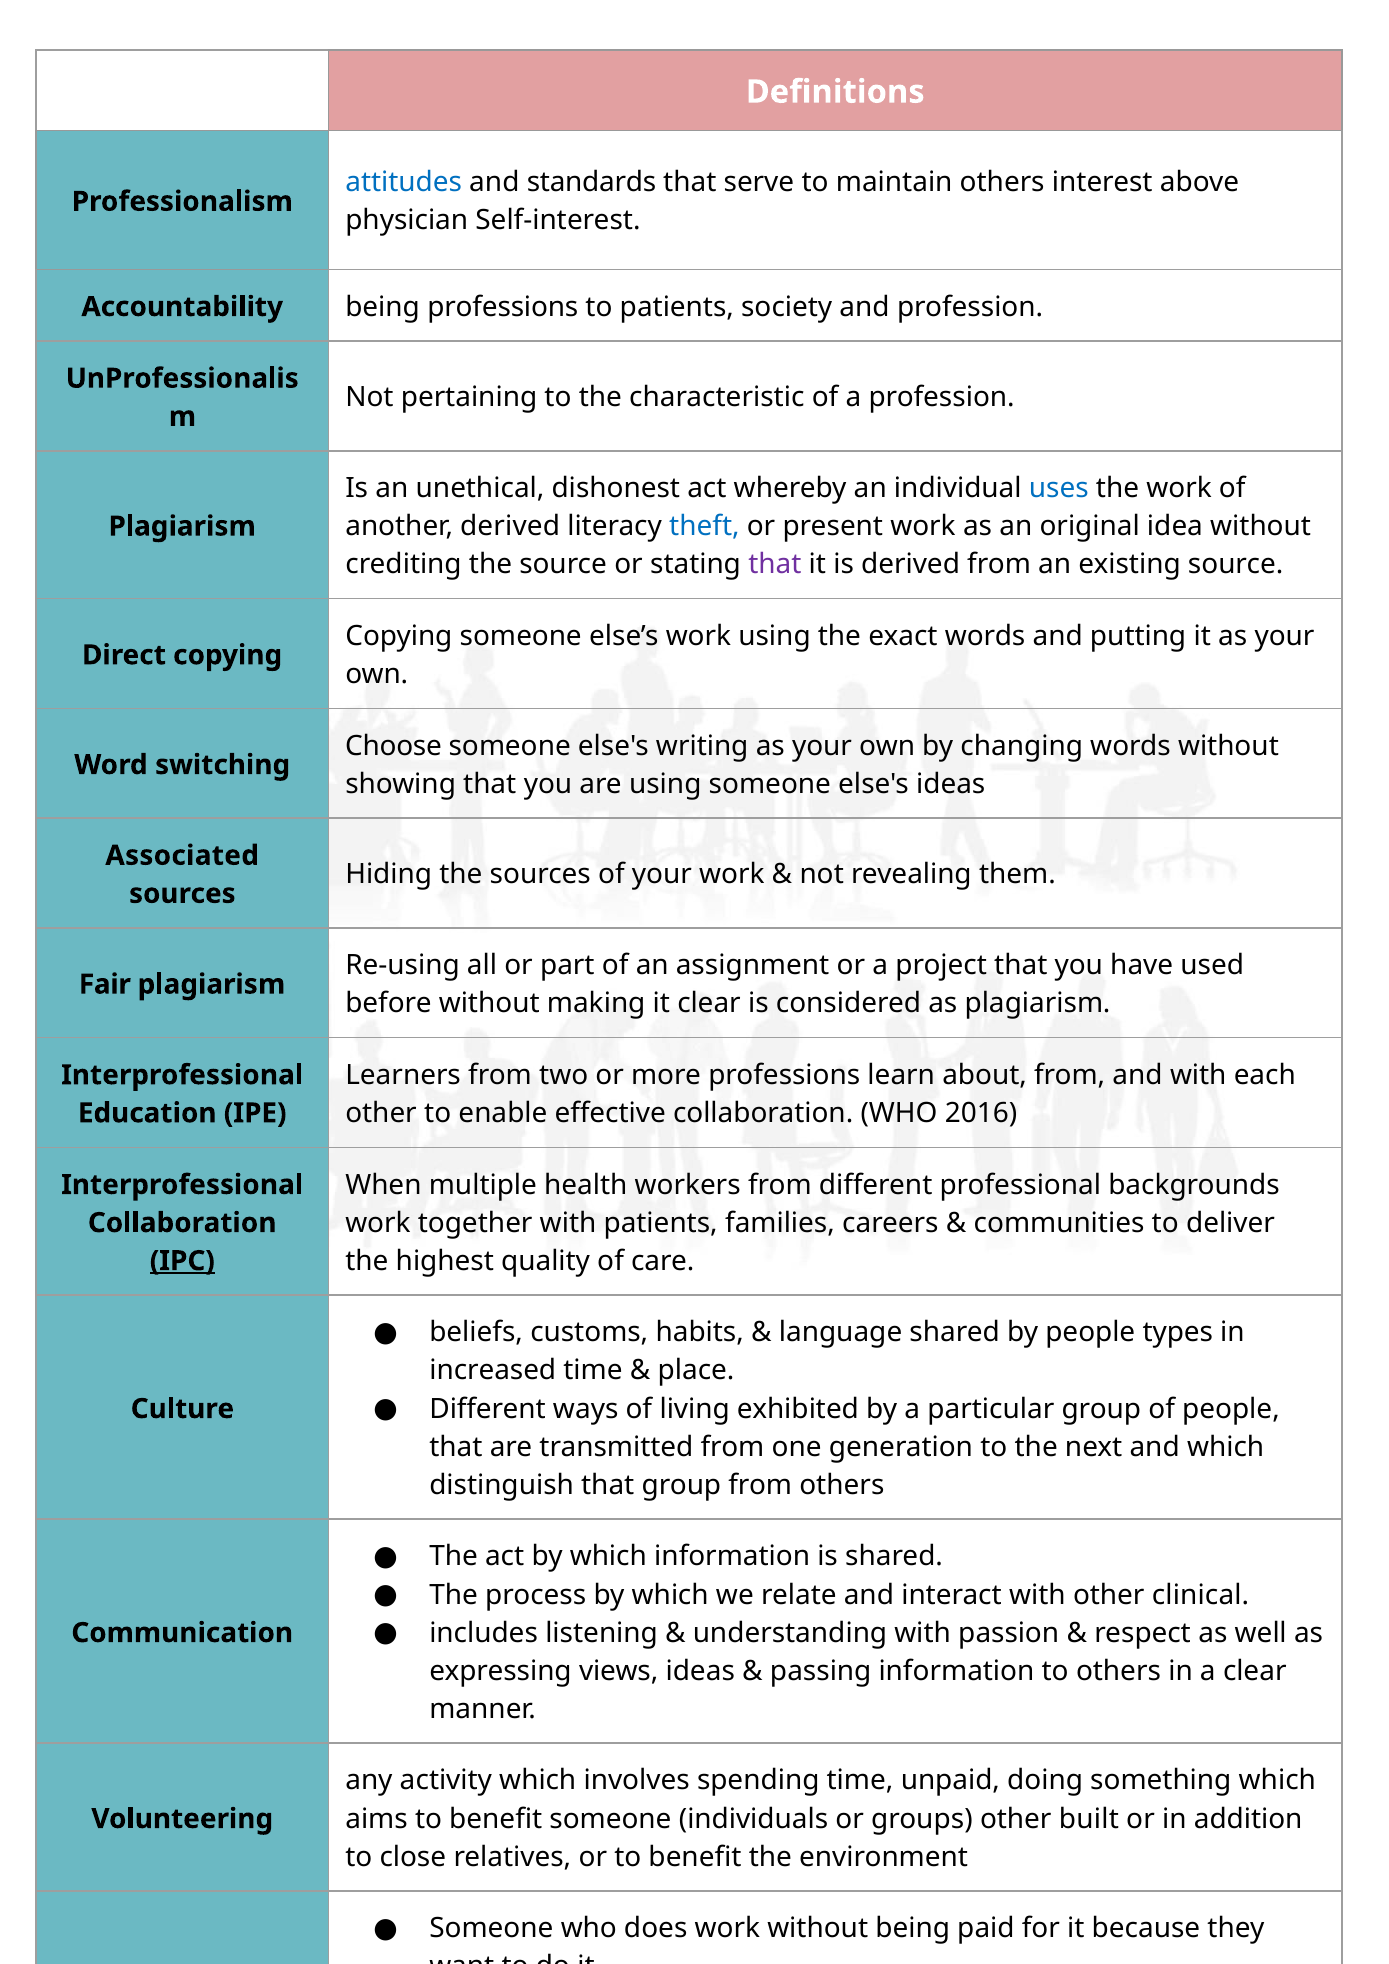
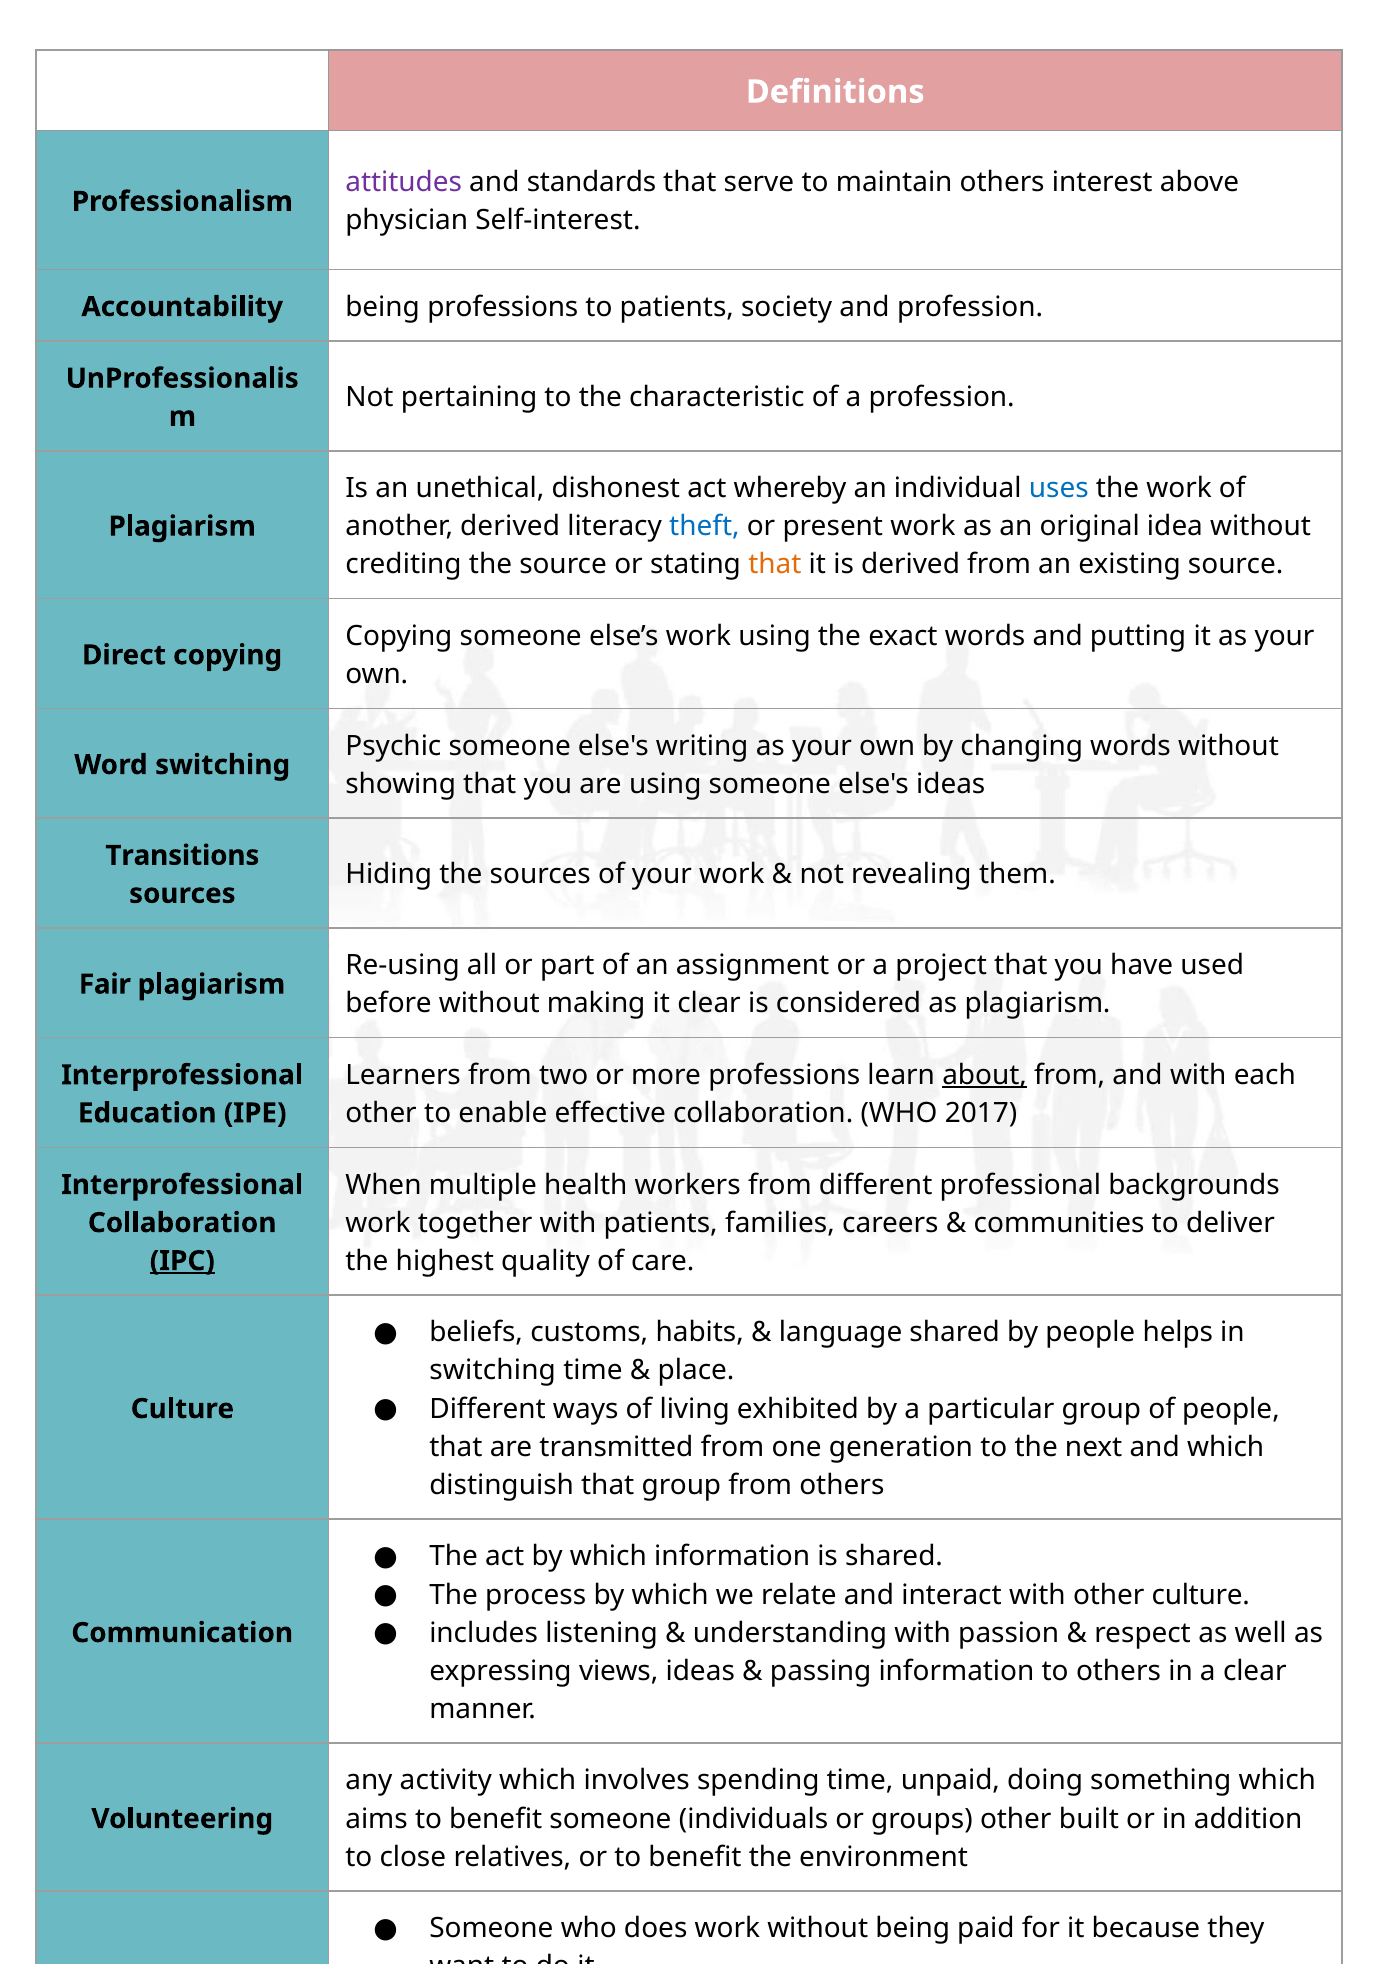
attitudes colour: blue -> purple (404, 182)
that colour: purple -> orange (775, 564)
Choose: Choose -> Psychic (393, 746)
Associated: Associated -> Transitions (182, 855)
about underline: none -> present (985, 1075)
2016: 2016 -> 2017 (981, 1113)
types: types -> helps (1178, 1332)
increased: increased -> switching (493, 1371)
other clinical: clinical -> culture (1201, 1595)
